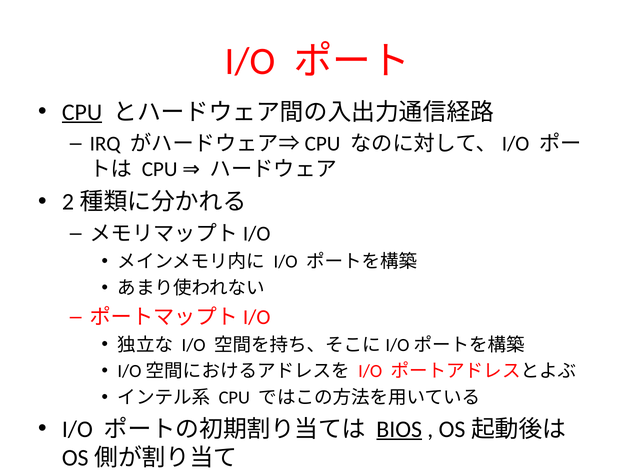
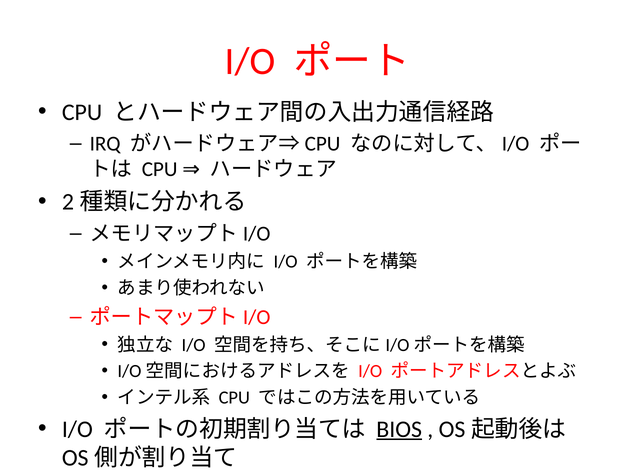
CPU underline: present -> none (82, 112)
